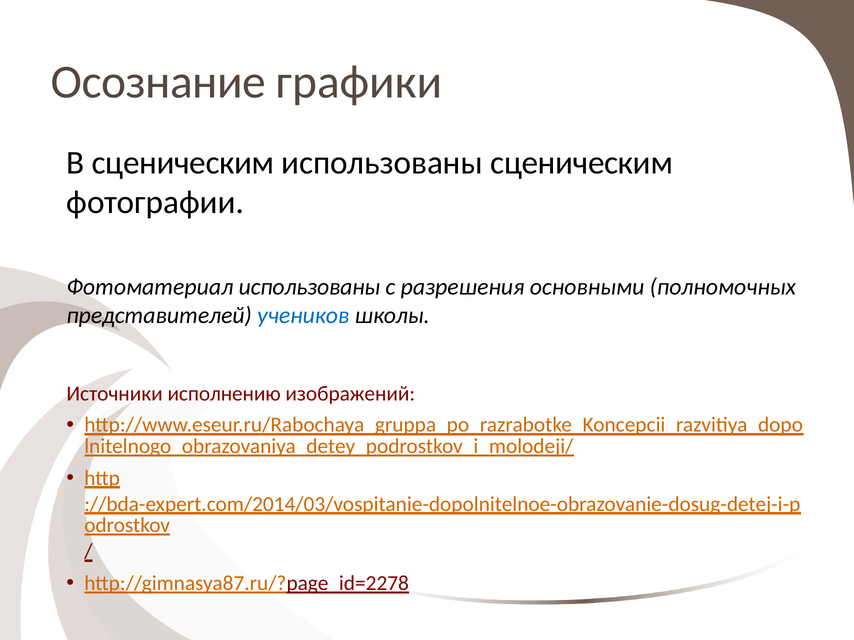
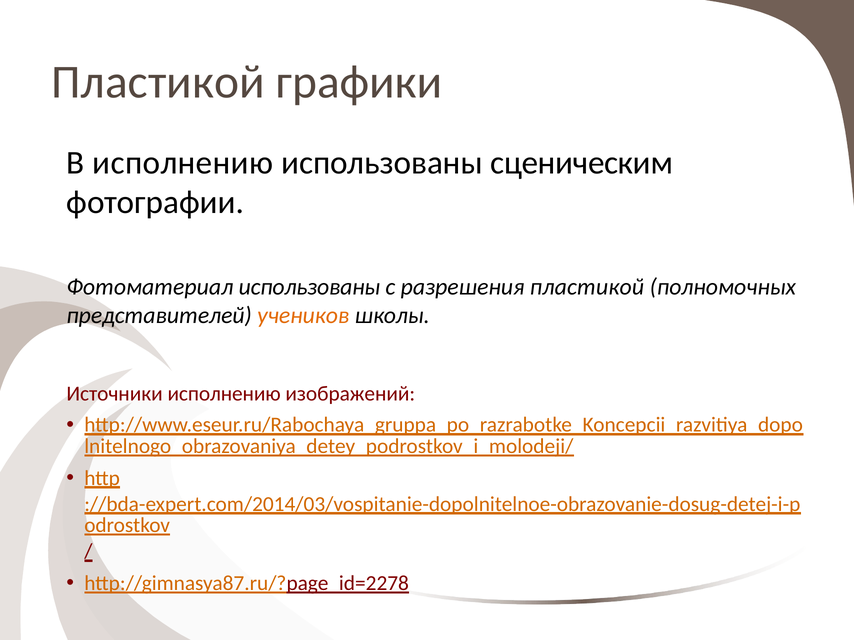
Осознание: Осознание -> Пластикой (158, 82)
В сценическим: сценическим -> исполнению (183, 163)
разрешения основными: основными -> пластикой (587, 287)
учеников colour: blue -> orange (303, 316)
